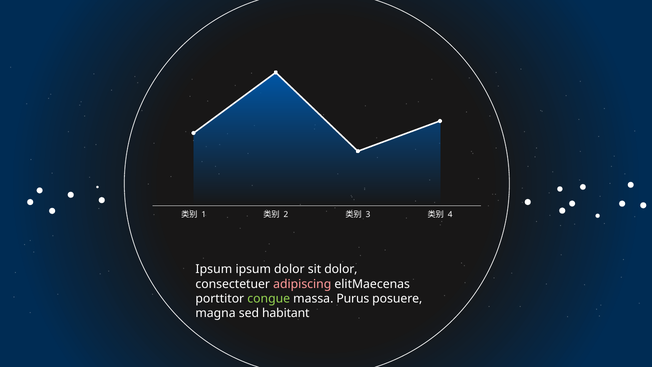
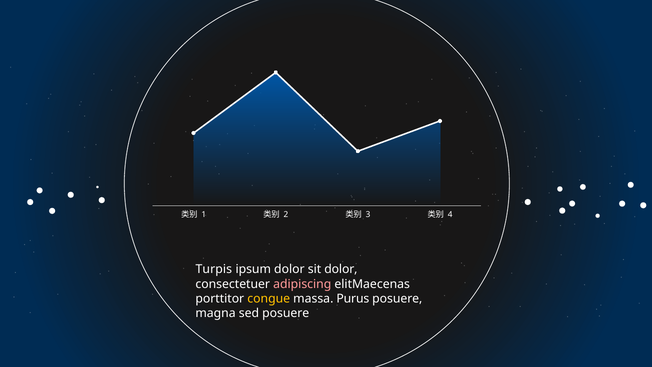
Ipsum: Ipsum -> Turpis (214, 269)
congue colour: light green -> yellow (269, 298)
sed habitant: habitant -> posuere (286, 313)
